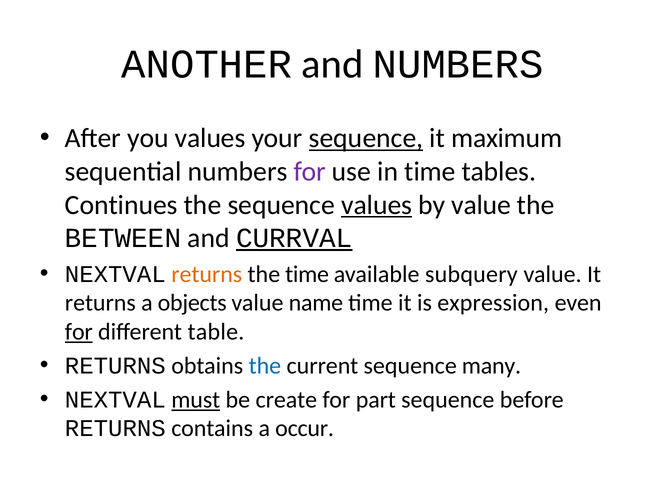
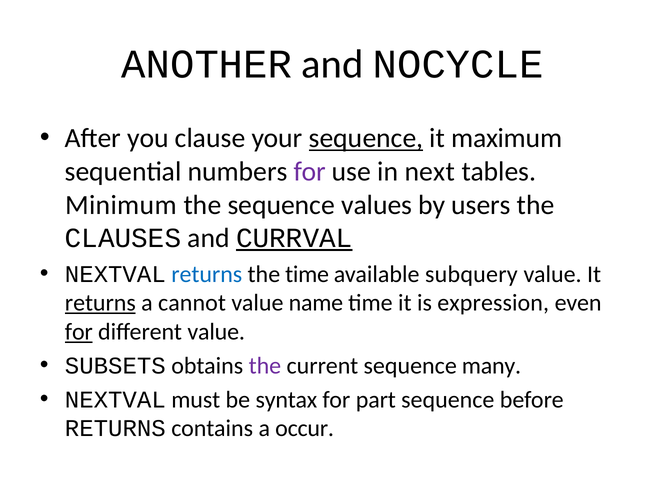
and NUMBERS: NUMBERS -> NOCYCLE (458, 64)
you values: values -> clause (210, 138)
in time: time -> next (430, 172)
Continues: Continues -> Minimum (121, 205)
values underline: present -> none (377, 205)
by value: value -> users (481, 205)
BETWEEN: BETWEEN -> CLAUSES (123, 238)
returns colour: orange -> blue (207, 274)
returns underline: none -> present (100, 303)
objects: objects -> cannot (192, 303)
different table: table -> value (216, 332)
RETURNS: RETURNS -> SUBSETS (115, 366)
the colour: blue -> purple (265, 366)
must underline: present -> none (196, 400)
create: create -> syntax (286, 400)
